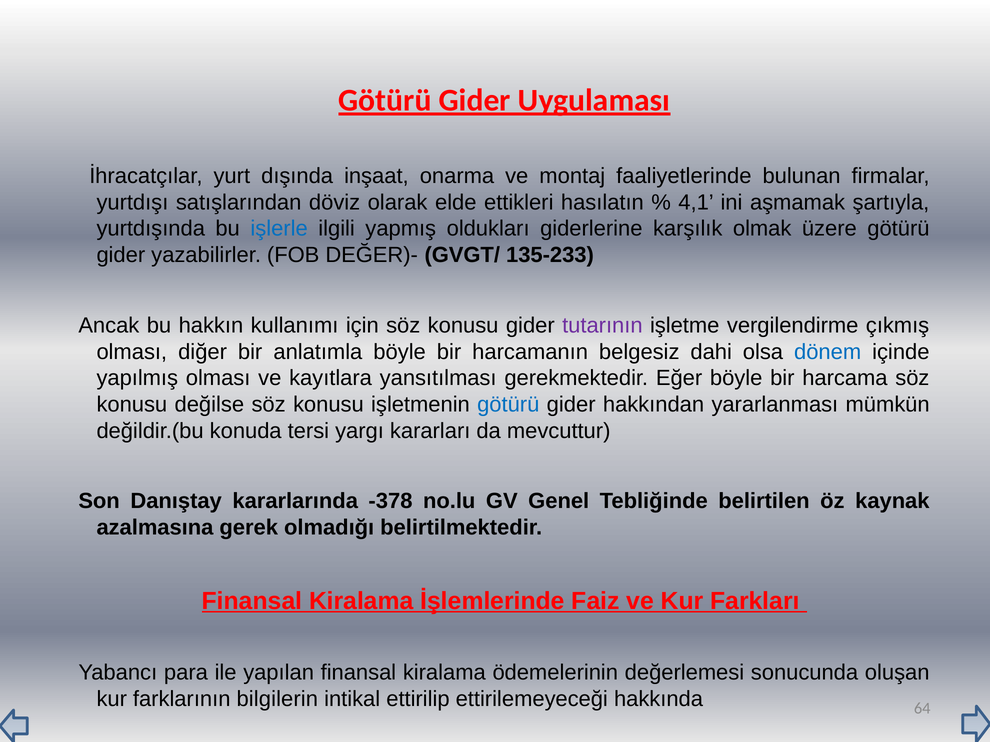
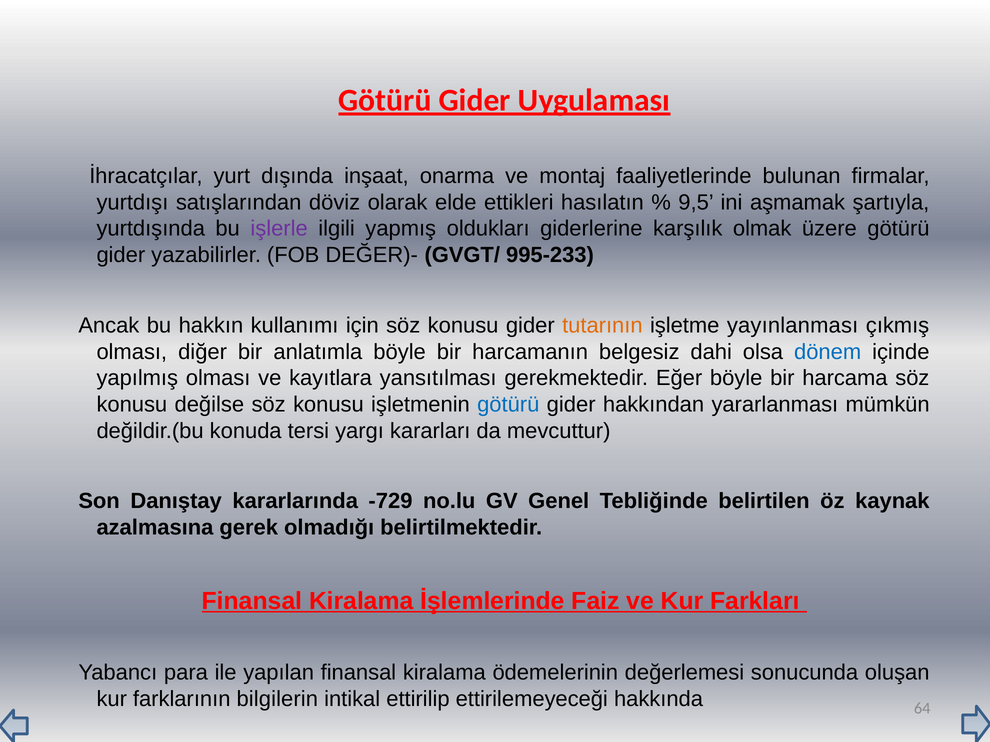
4,1: 4,1 -> 9,5 (696, 202)
işlerle colour: blue -> purple (279, 229)
135-233: 135-233 -> 995-233 (550, 255)
tutarının colour: purple -> orange (602, 326)
vergilendirme: vergilendirme -> yayınlanması (793, 326)
-378: -378 -> -729 (390, 502)
